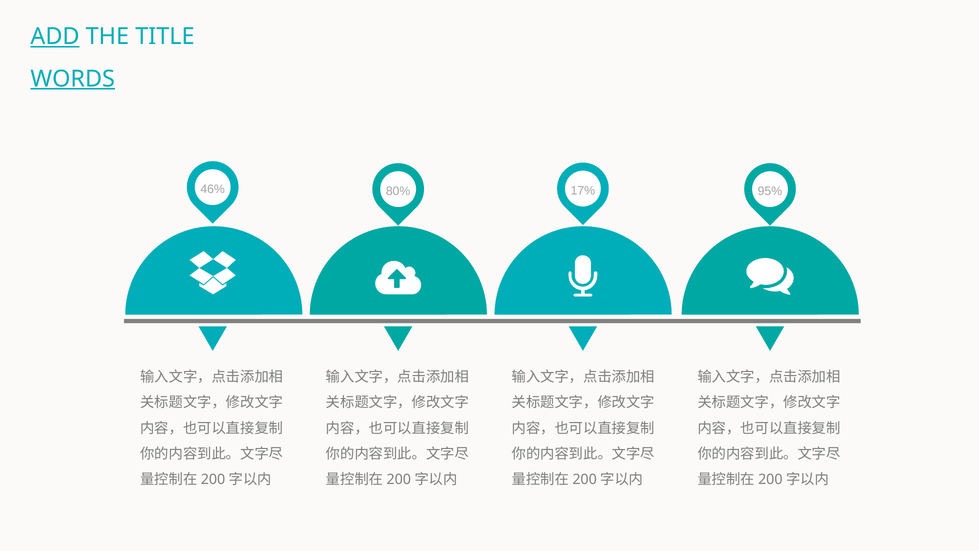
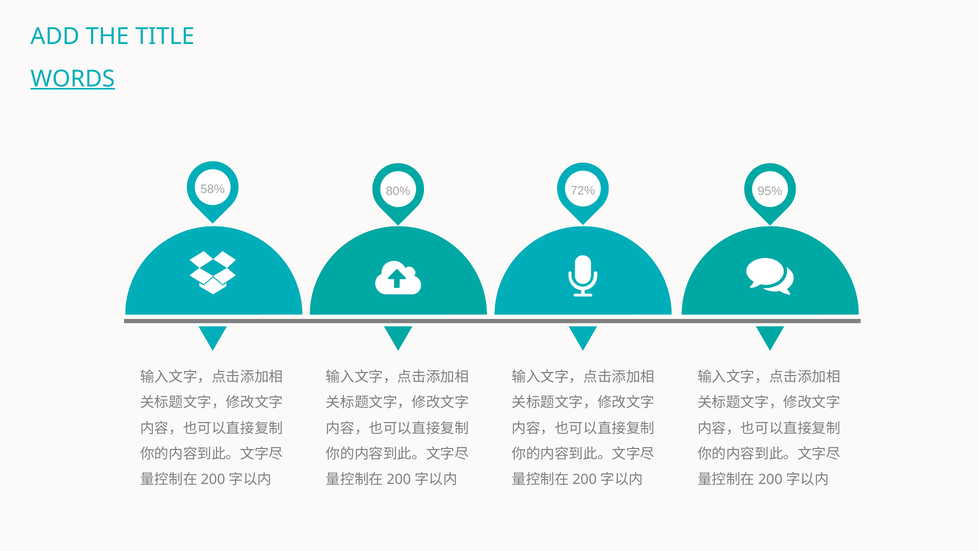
ADD underline: present -> none (55, 37)
46%: 46% -> 58% (213, 189)
17%: 17% -> 72% (583, 191)
